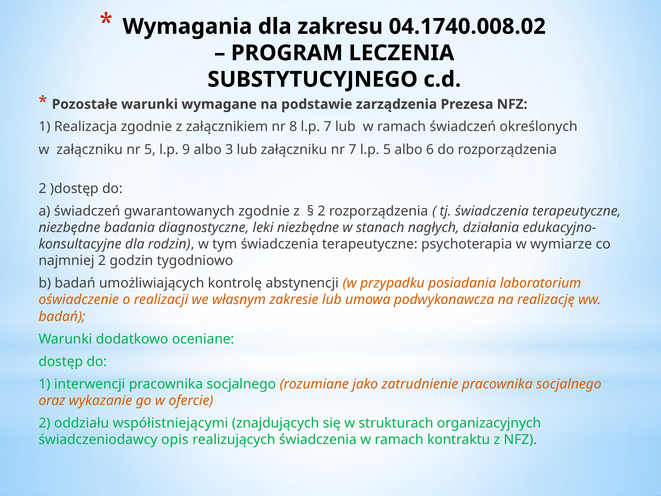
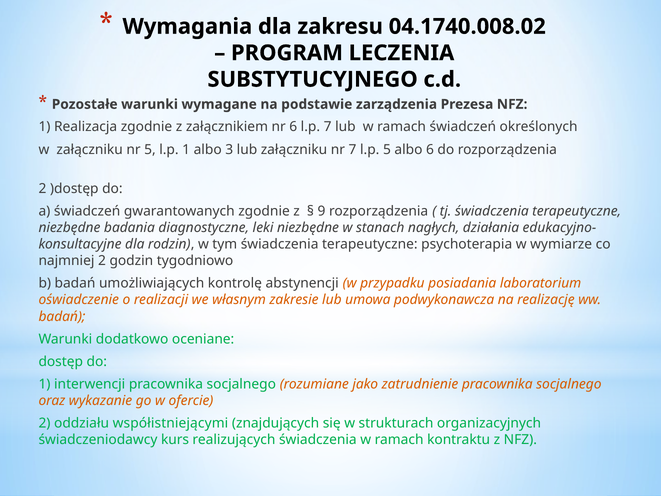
nr 8: 8 -> 6 (293, 127)
l.p 9: 9 -> 1 (186, 149)
2: 2 -> 9 (322, 211)
opis: opis -> kurs (175, 440)
